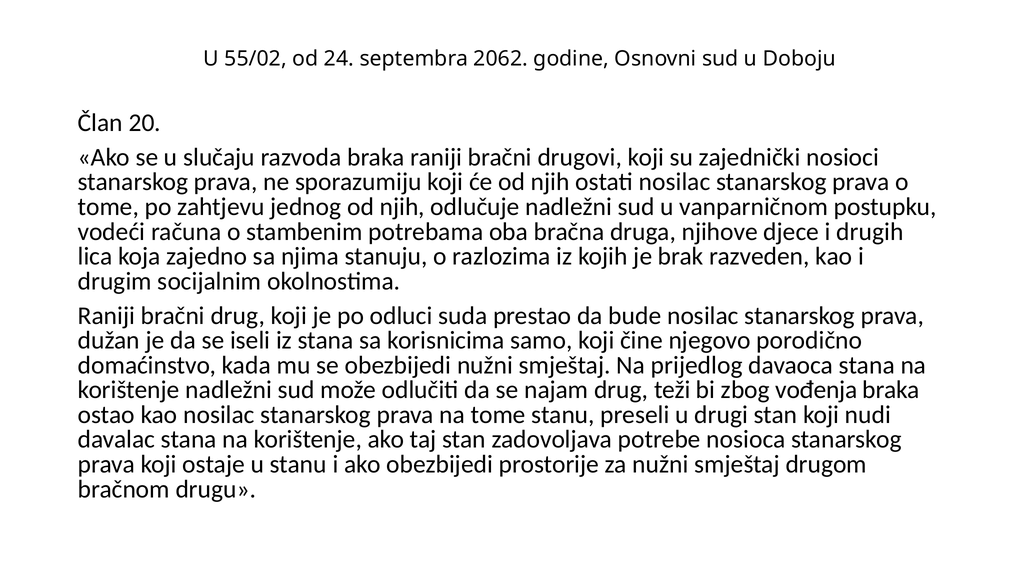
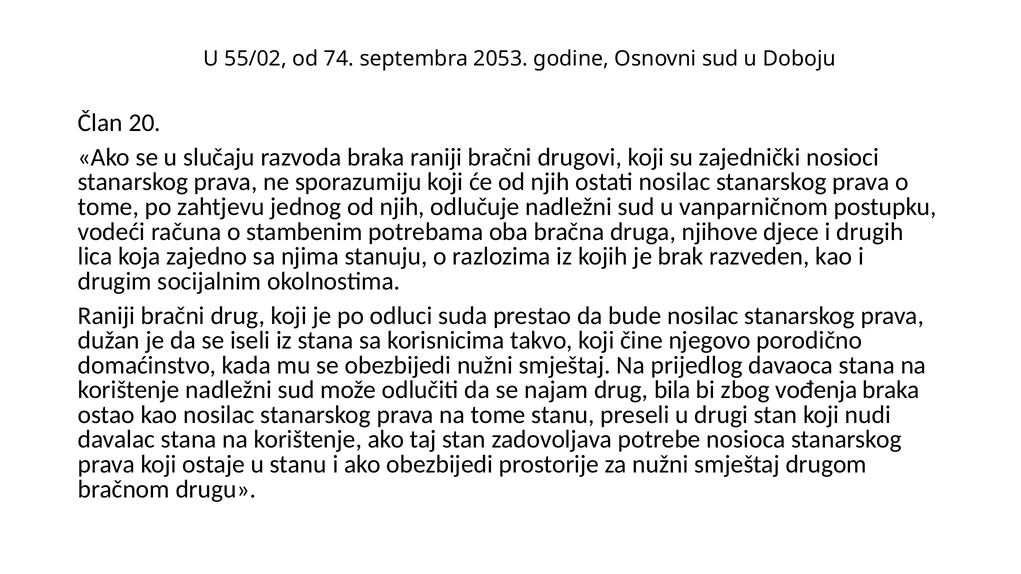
24: 24 -> 74 (339, 59)
2062: 2062 -> 2053 (501, 59)
samo: samo -> takvo (542, 341)
teži: teži -> bila (672, 390)
